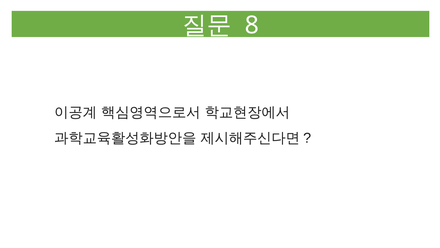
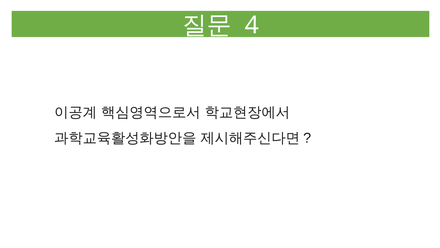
8: 8 -> 4 (252, 25)
